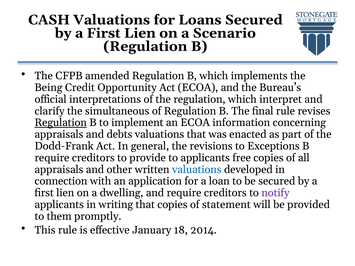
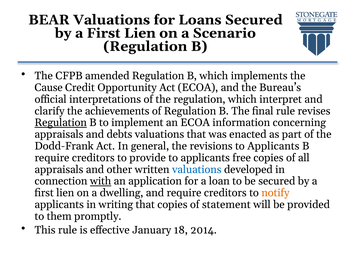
CASH: CASH -> BEAR (49, 20)
Being: Being -> Cause (49, 88)
simultaneous: simultaneous -> achievements (117, 111)
revisions to Exceptions: Exceptions -> Applicants (273, 146)
with underline: none -> present (101, 181)
notify colour: purple -> orange (275, 193)
